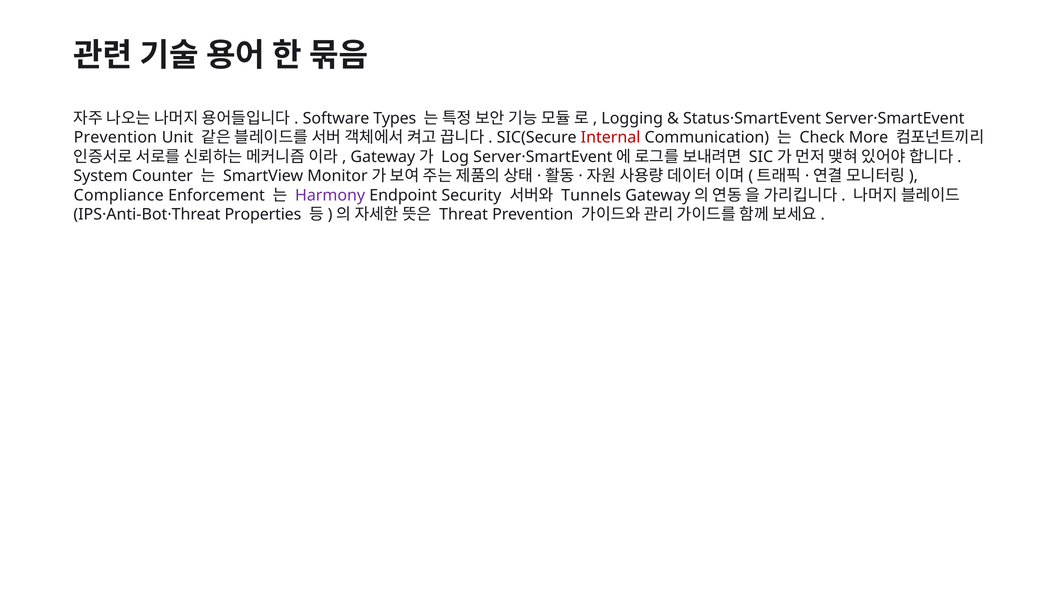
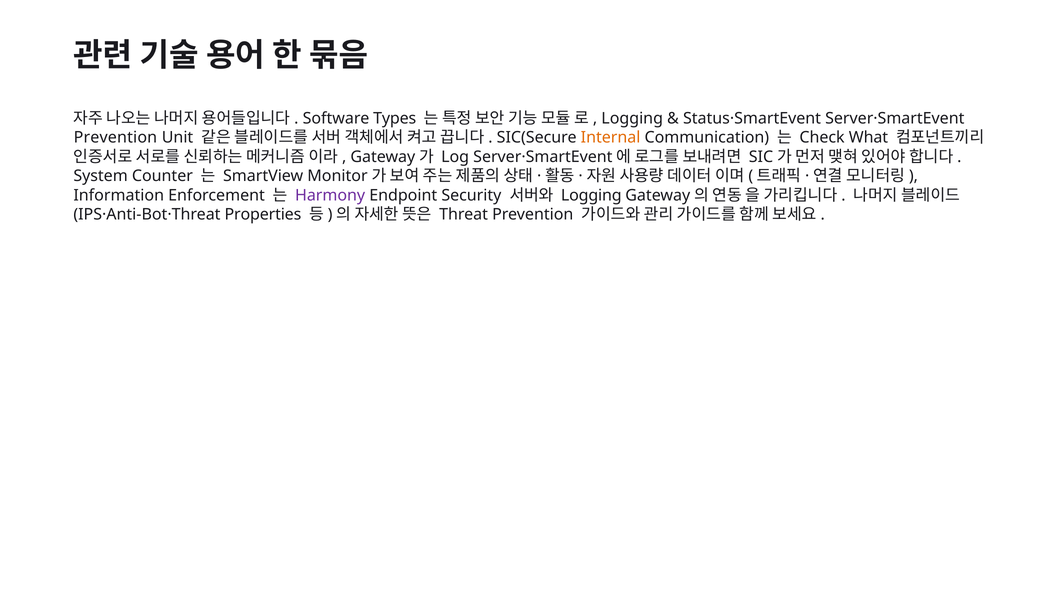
Internal colour: red -> orange (611, 138)
More: More -> What (868, 138)
Compliance: Compliance -> Information (119, 195)
Tunnels: Tunnels -> Logging (591, 195)
